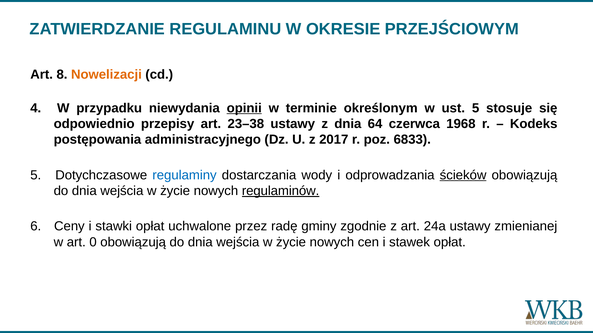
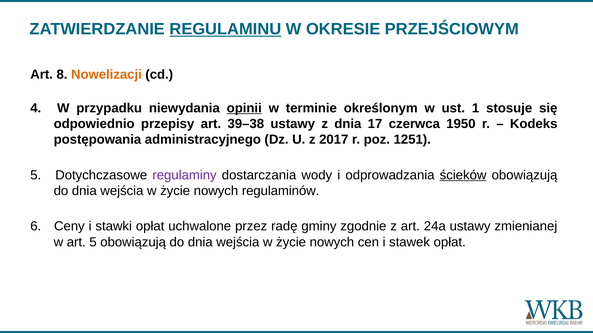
REGULAMINU underline: none -> present (225, 29)
ust 5: 5 -> 1 (476, 108)
23–38: 23–38 -> 39–38 (246, 124)
64: 64 -> 17 (375, 124)
1968: 1968 -> 1950 (461, 124)
6833: 6833 -> 1251 (412, 140)
regulaminy colour: blue -> purple (185, 175)
regulaminów underline: present -> none (281, 191)
art 0: 0 -> 5 (93, 242)
